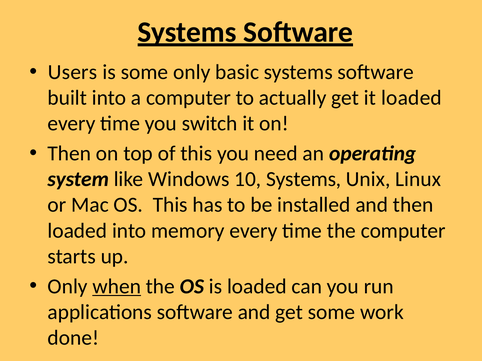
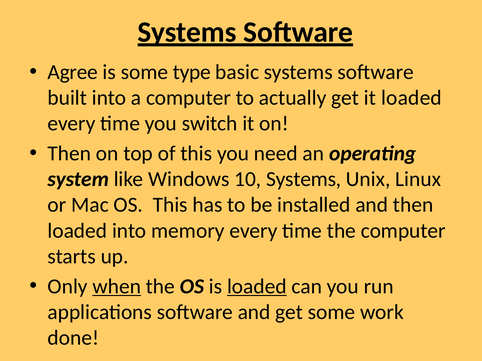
Users: Users -> Agree (73, 72)
some only: only -> type (192, 72)
loaded underline: none -> present (257, 287)
